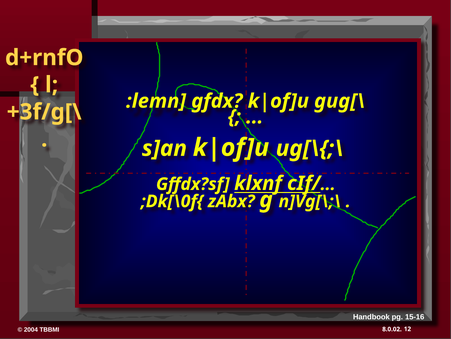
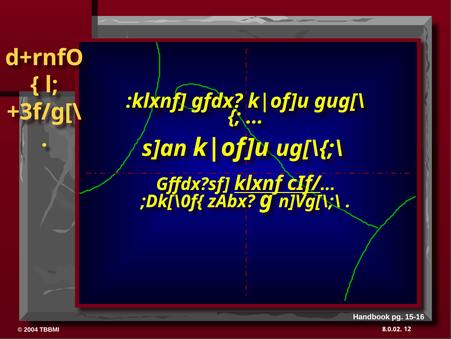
:lemn: :lemn -> :klxnf (156, 101)
